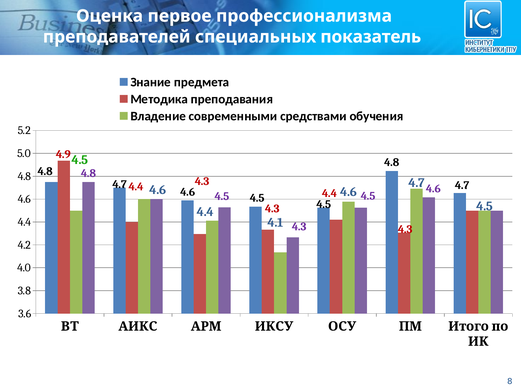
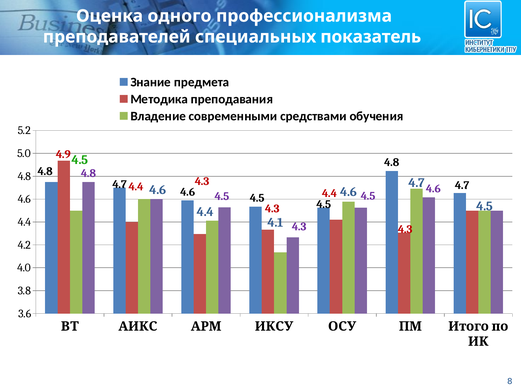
первое: первое -> одного (179, 16)
